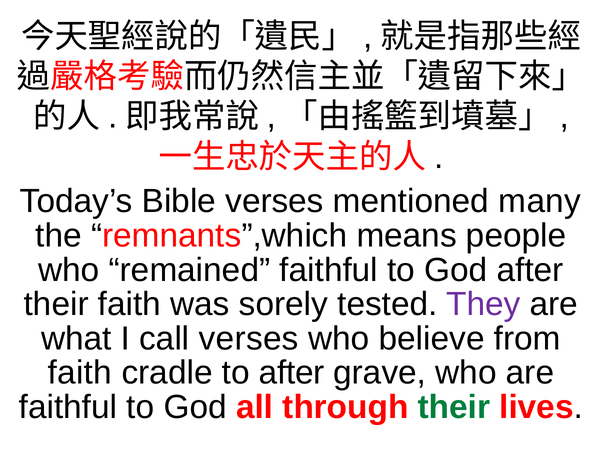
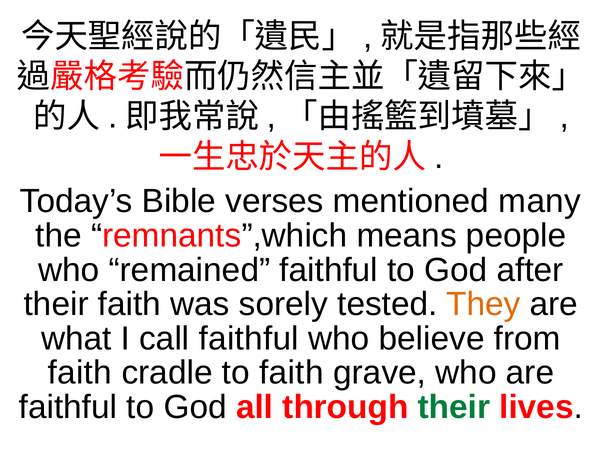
They colour: purple -> orange (483, 304)
call verses: verses -> faithful (249, 338)
to after: after -> faith (291, 372)
